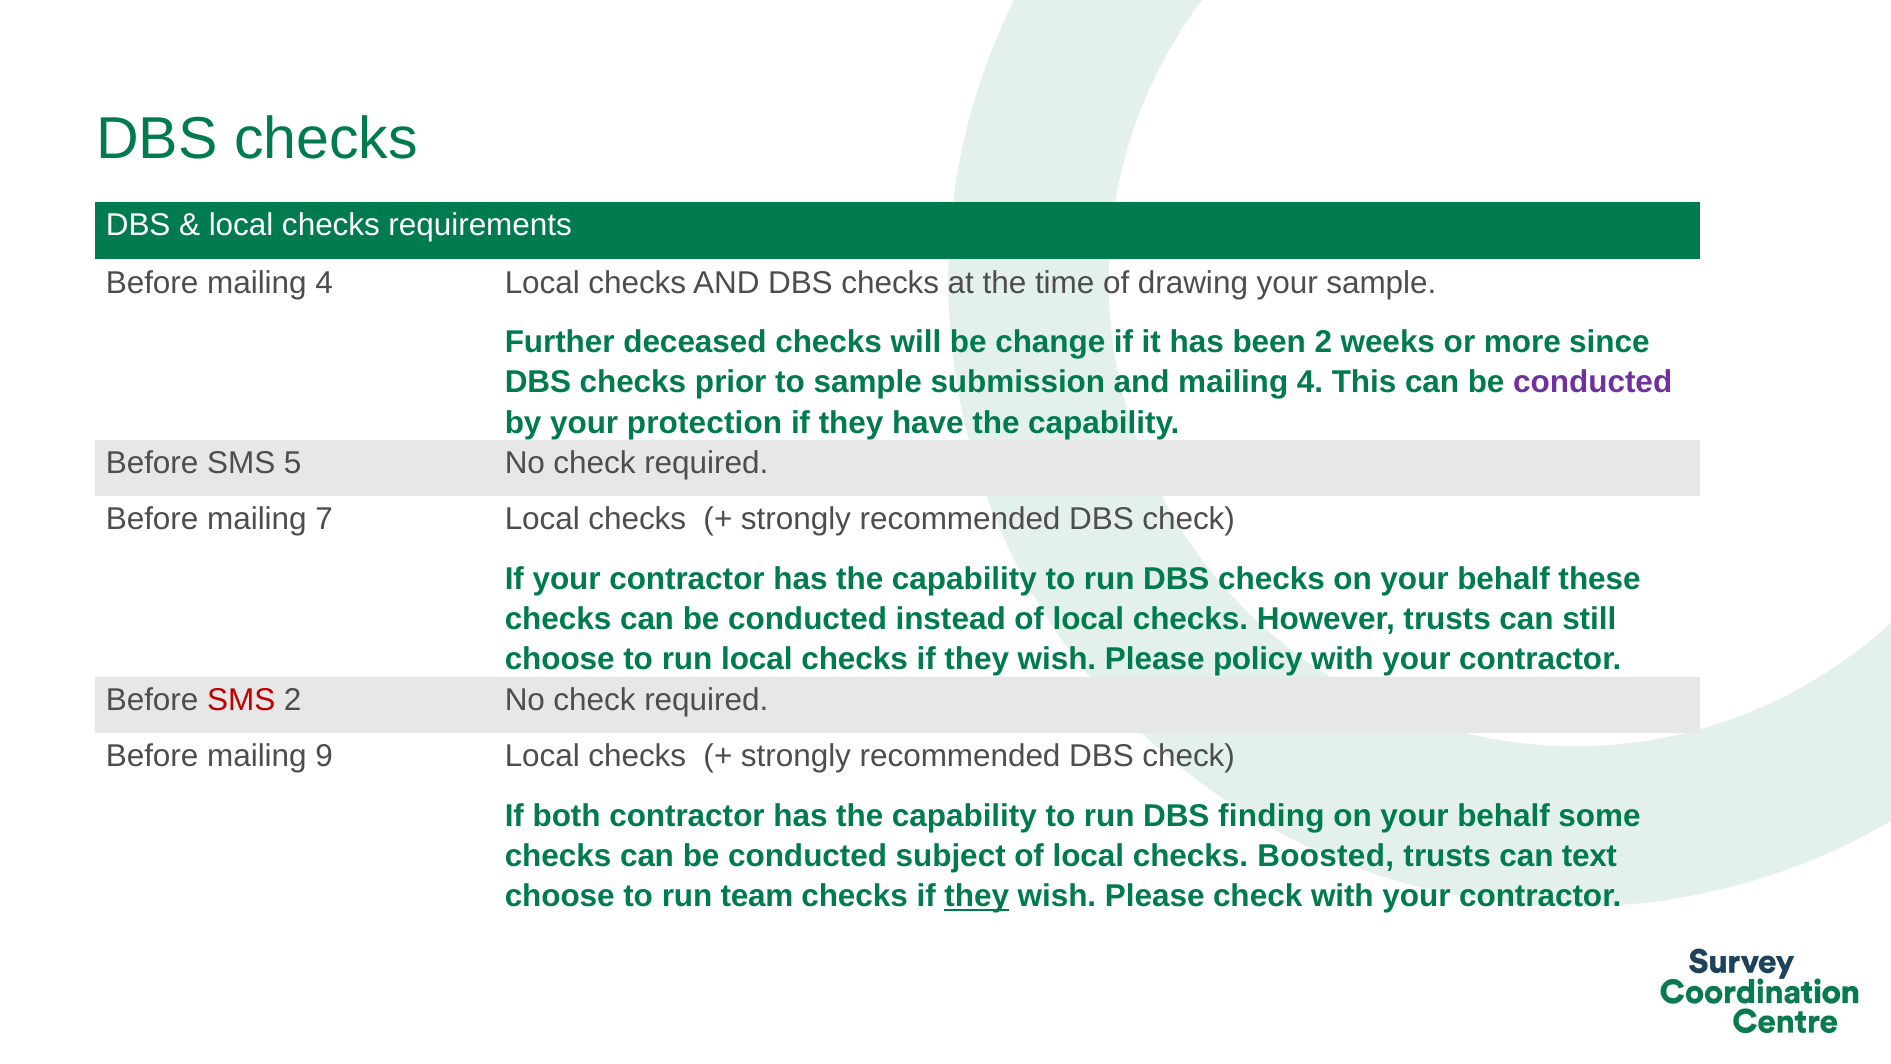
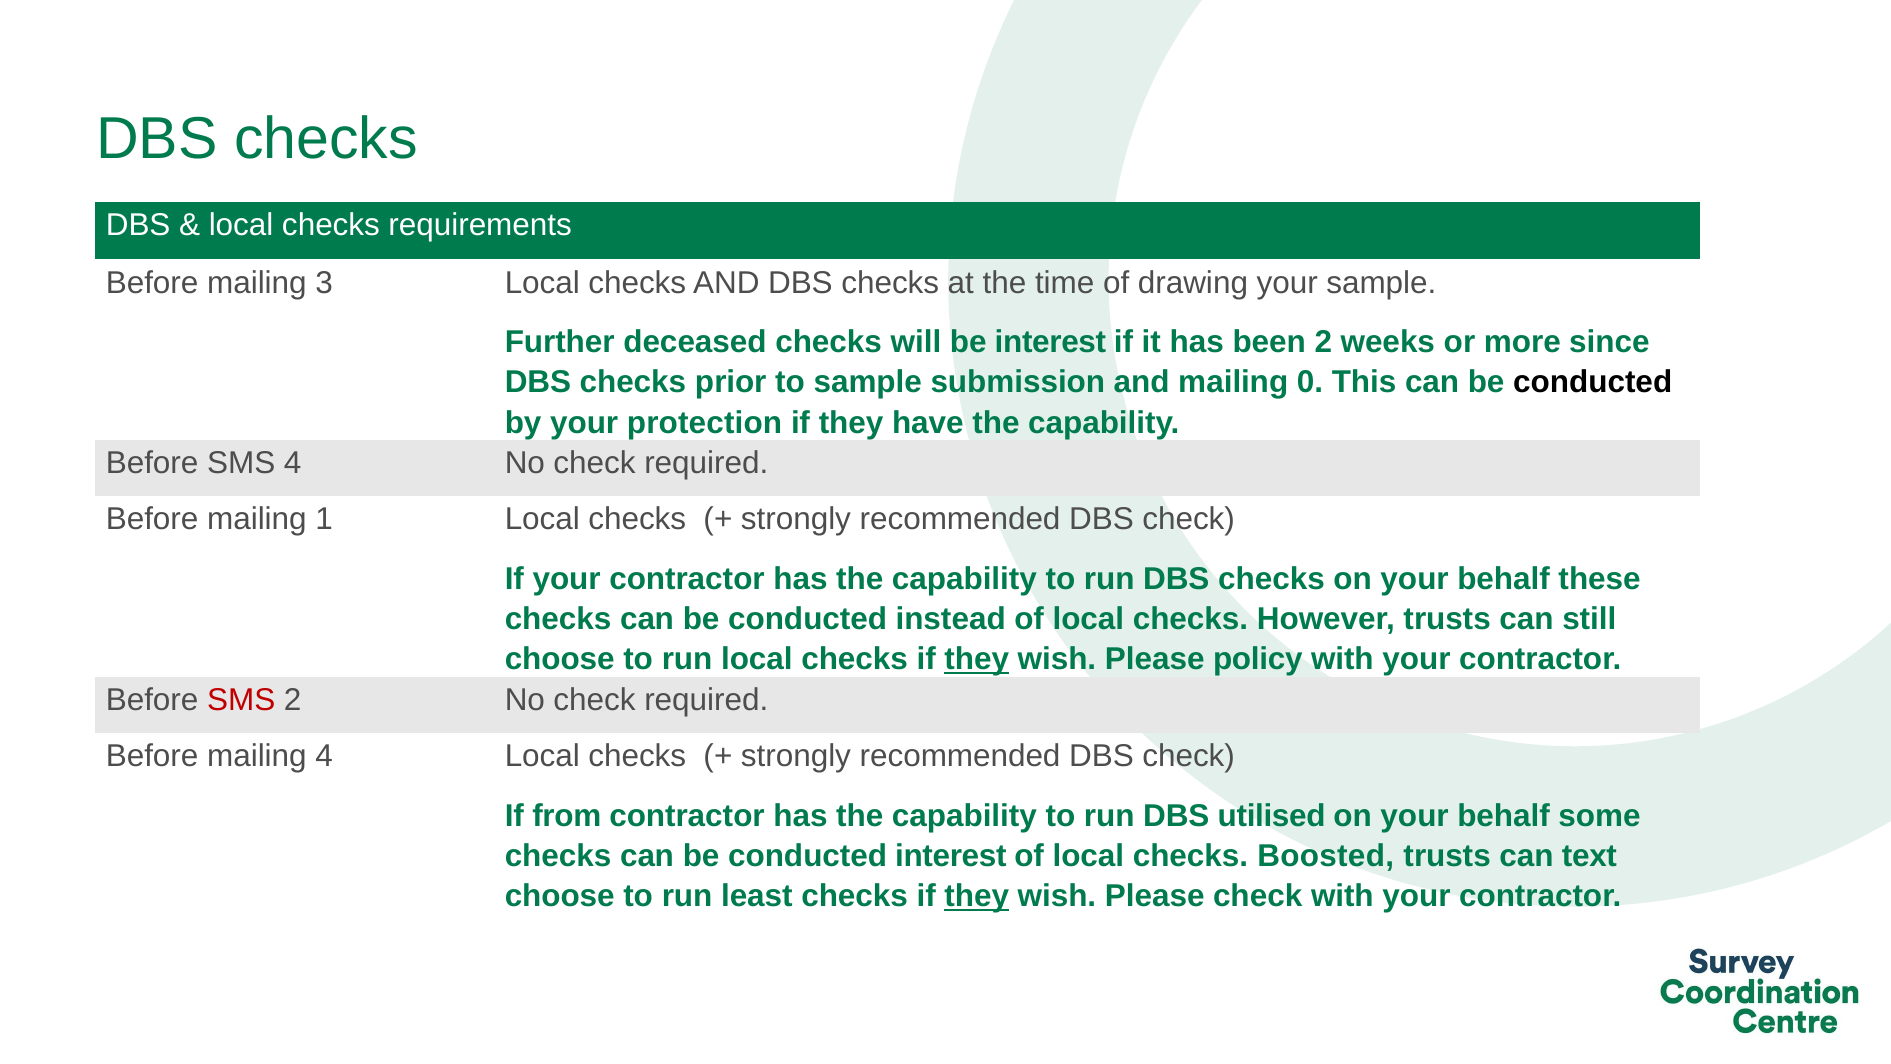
Before mailing 4: 4 -> 3 (324, 283)
be change: change -> interest (1050, 342)
and mailing 4: 4 -> 0 (1310, 382)
conducted colour: purple -> black (1593, 382)
SMS 5: 5 -> 4 (293, 463)
7: 7 -> 1 (324, 519)
they underline: none -> present (977, 659)
mailing 9: 9 -> 4 (324, 756)
both: both -> from (567, 815)
finding: finding -> utilised (1272, 815)
conducted subject: subject -> interest (951, 856)
team: team -> least (757, 896)
